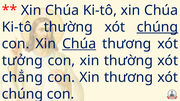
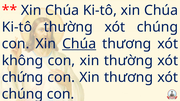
chúng underline: present -> none (157, 27)
tưởng: tưởng -> không (22, 61)
chẳng: chẳng -> chứng (23, 77)
